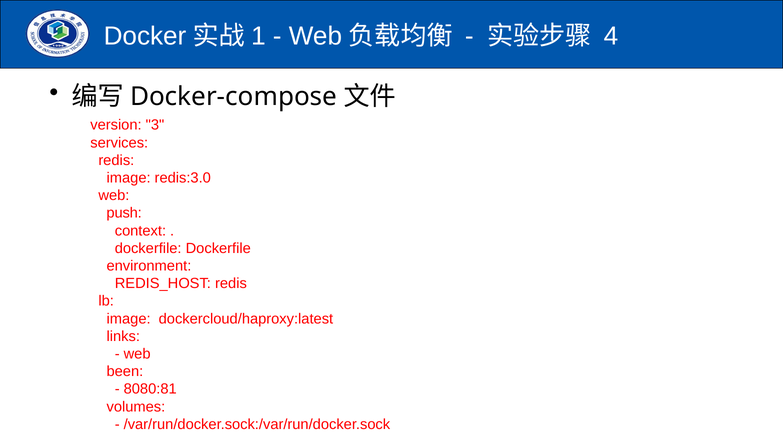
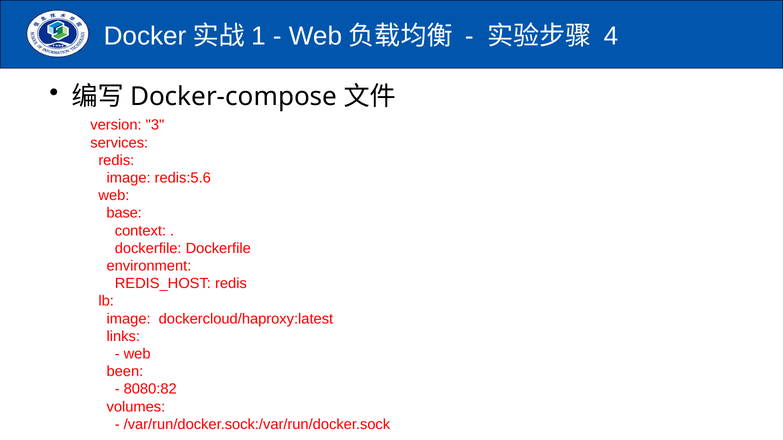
redis:3.0: redis:3.0 -> redis:5.6 (183, 178)
push: push -> base (124, 213)
8080:81: 8080:81 -> 8080:82 (150, 389)
